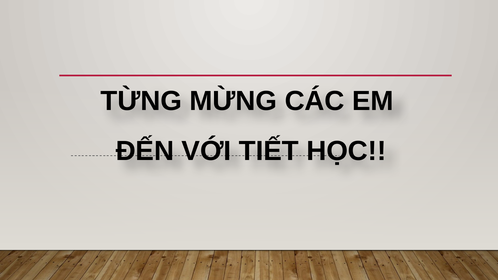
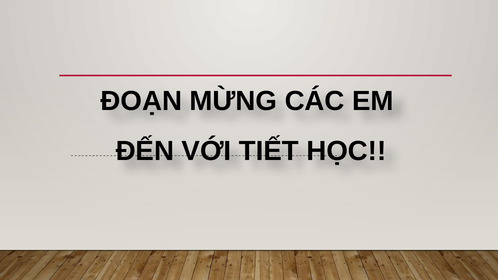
TỪNG: TỪNG -> ĐOẠN (141, 101)
